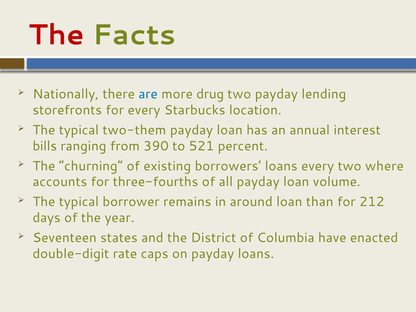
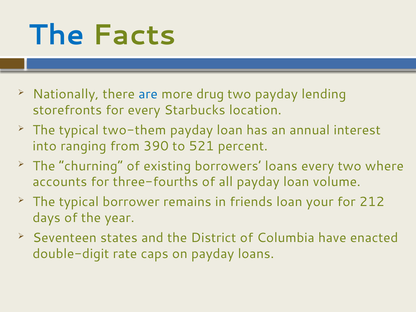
The colour: red -> blue (56, 35)
bills: bills -> into (45, 146)
around: around -> friends (251, 202)
than: than -> your (320, 202)
